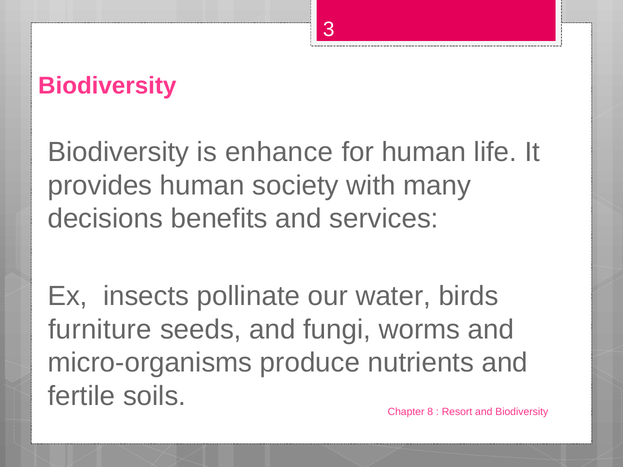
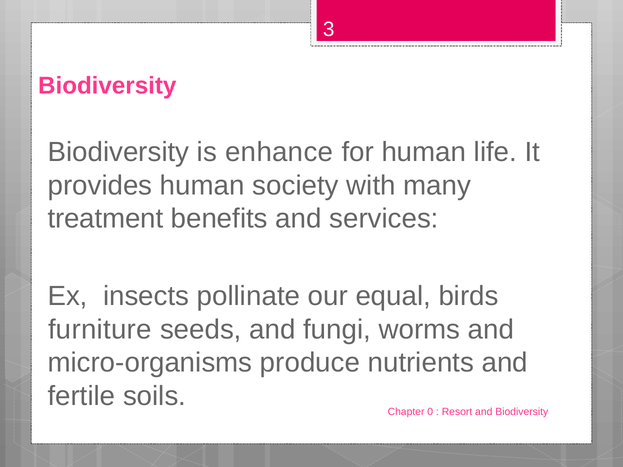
decisions: decisions -> treatment (105, 219)
water: water -> equal (393, 296)
8: 8 -> 0 (430, 412)
